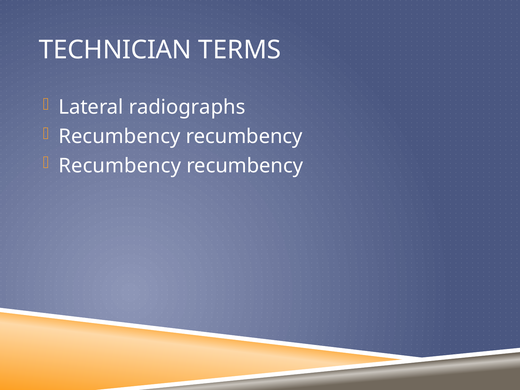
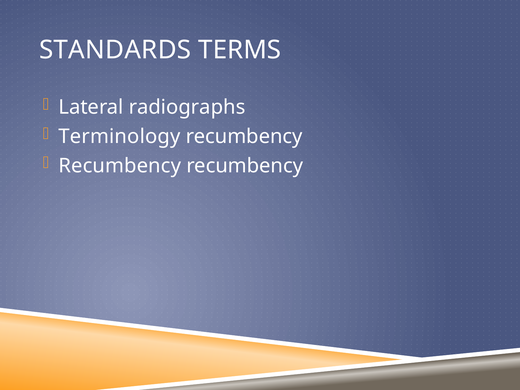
TECHNICIAN: TECHNICIAN -> STANDARDS (115, 50)
Recumbency: Recumbency -> Terminology (120, 136)
